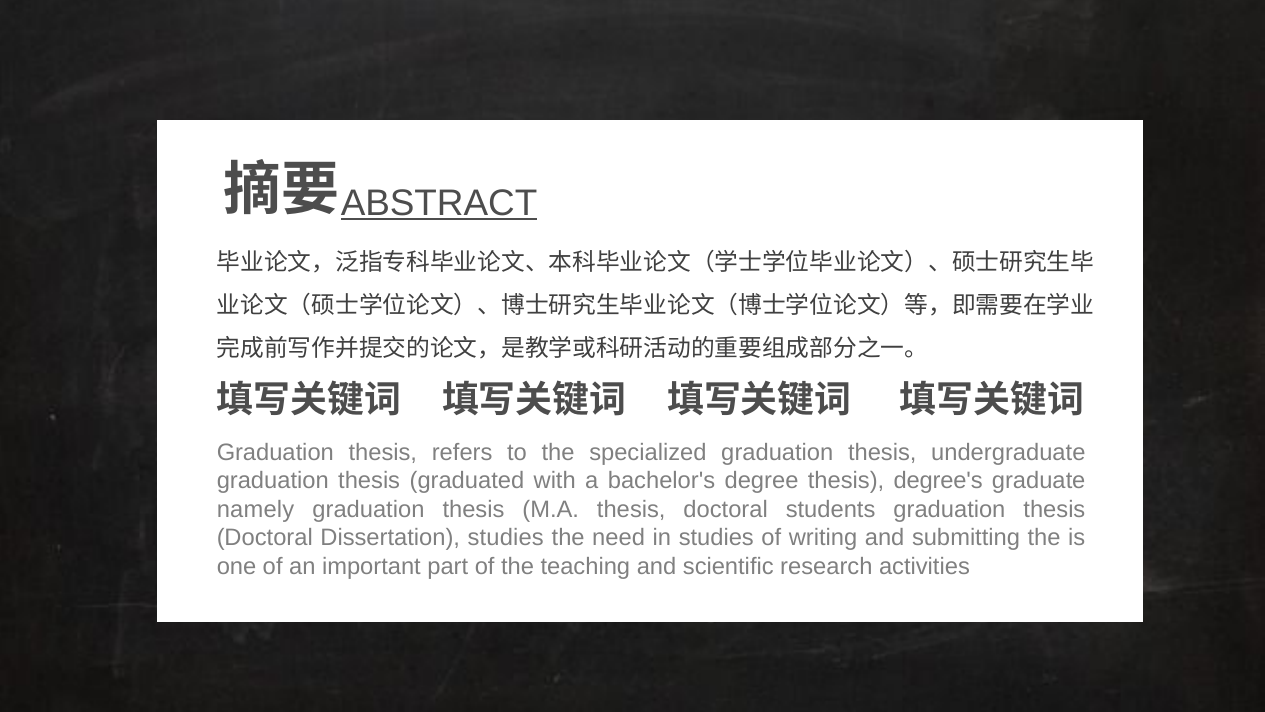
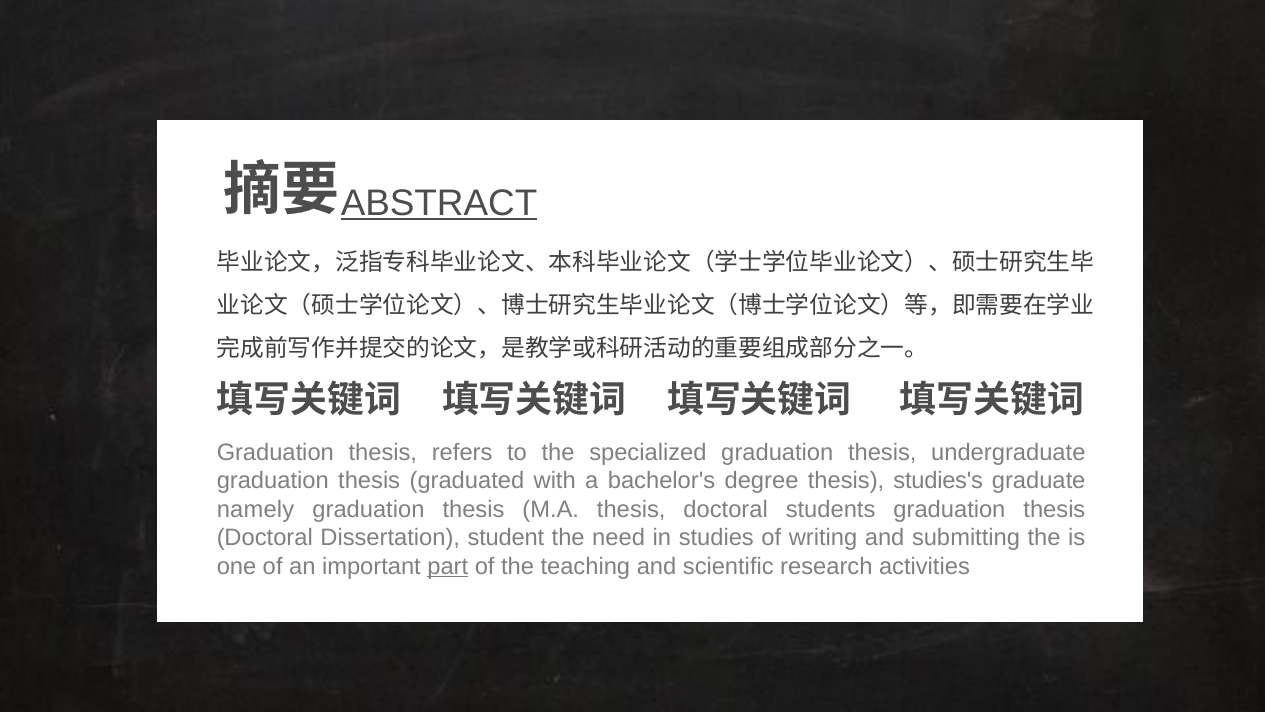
degree's: degree's -> studies's (938, 481)
Dissertation studies: studies -> student (506, 537)
part underline: none -> present (448, 566)
